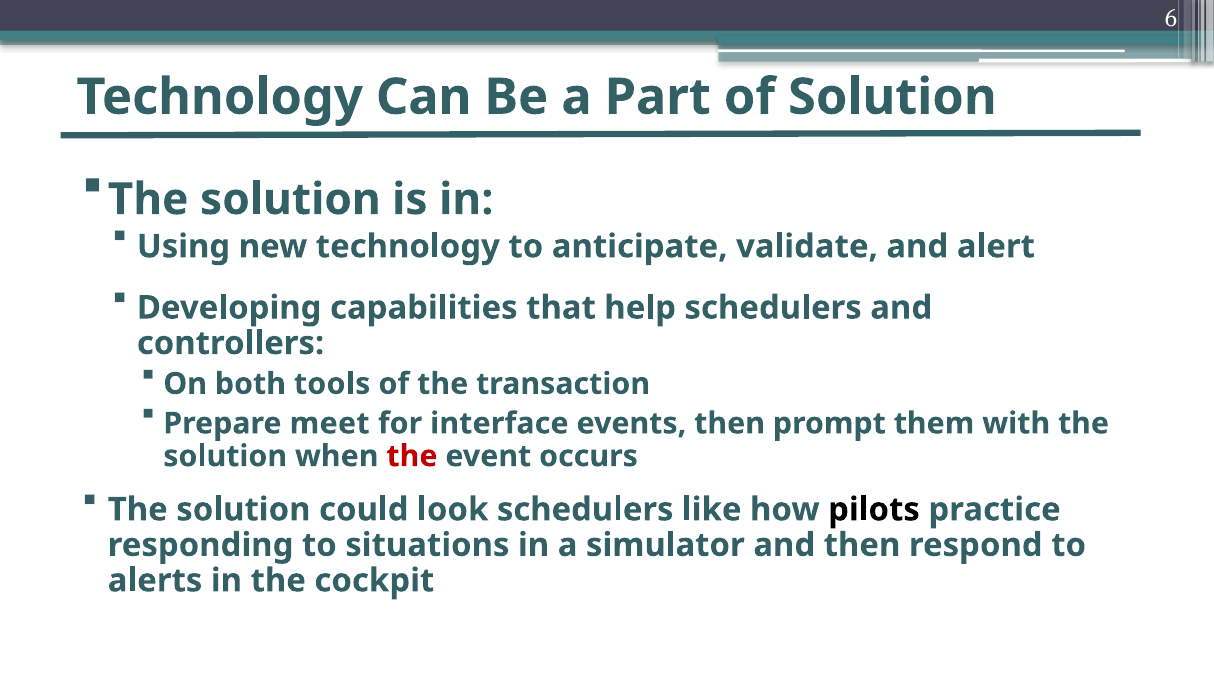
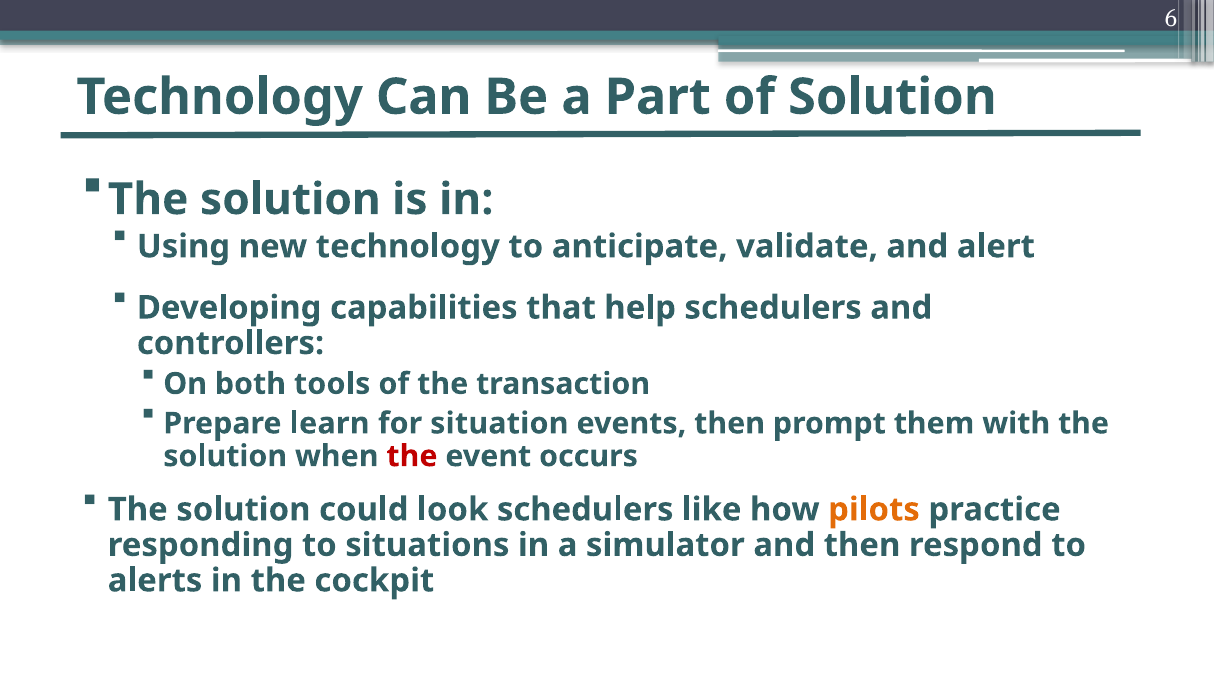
meet: meet -> learn (330, 423)
interface: interface -> situation (499, 423)
pilots colour: black -> orange (874, 509)
